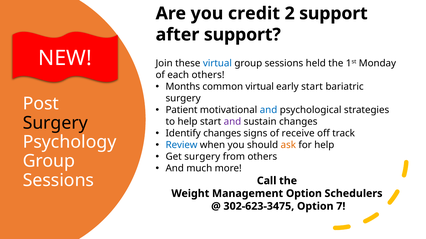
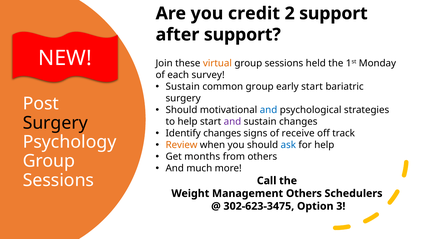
virtual colour: blue -> orange (217, 63)
each others: others -> survey (208, 75)
Months: Months -> Sustain (183, 87)
common virtual: virtual -> group (260, 87)
Patient: Patient -> Should (182, 110)
Review colour: blue -> orange (182, 145)
ask colour: orange -> blue (288, 145)
Get surgery: surgery -> months (202, 157)
Management Option: Option -> Others (304, 194)
7: 7 -> 3 (341, 207)
